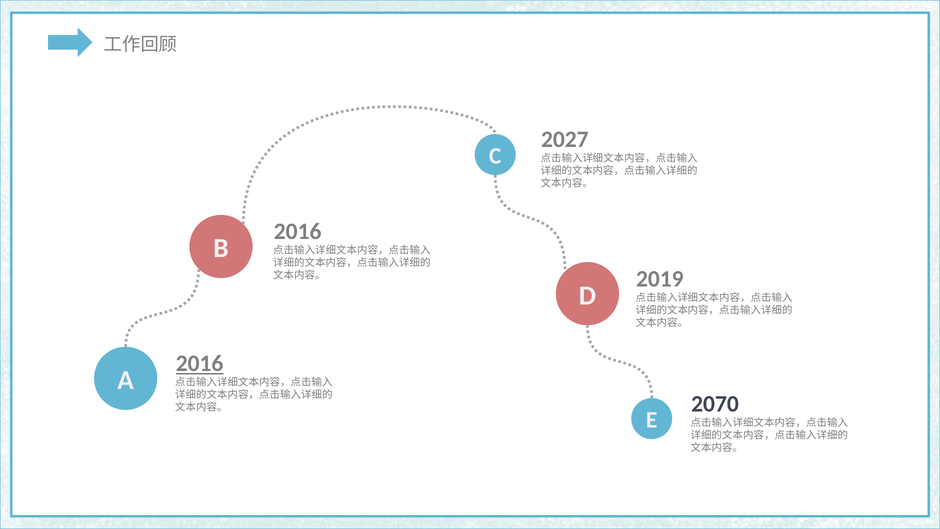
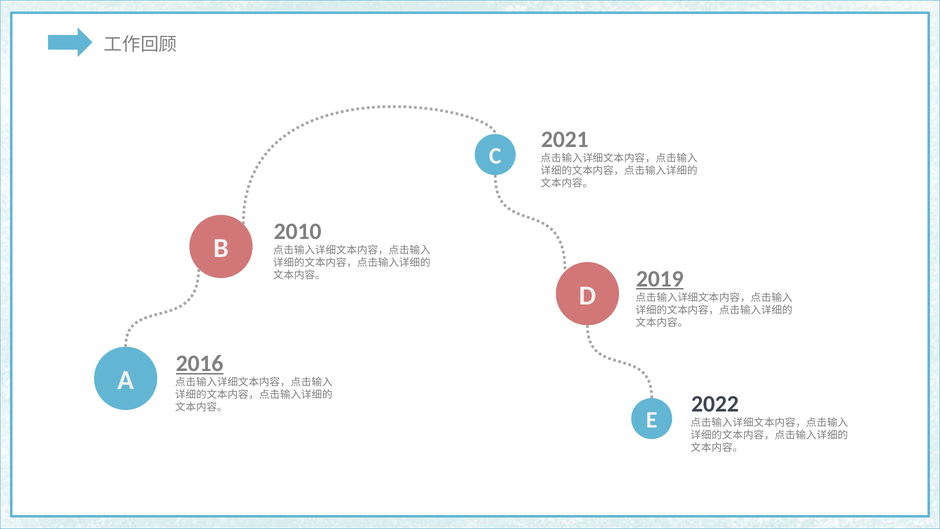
2027: 2027 -> 2021 (565, 139)
2016: 2016 -> 2010 (298, 231)
2019 underline: none -> present (660, 279)
2070: 2070 -> 2022 (715, 404)
